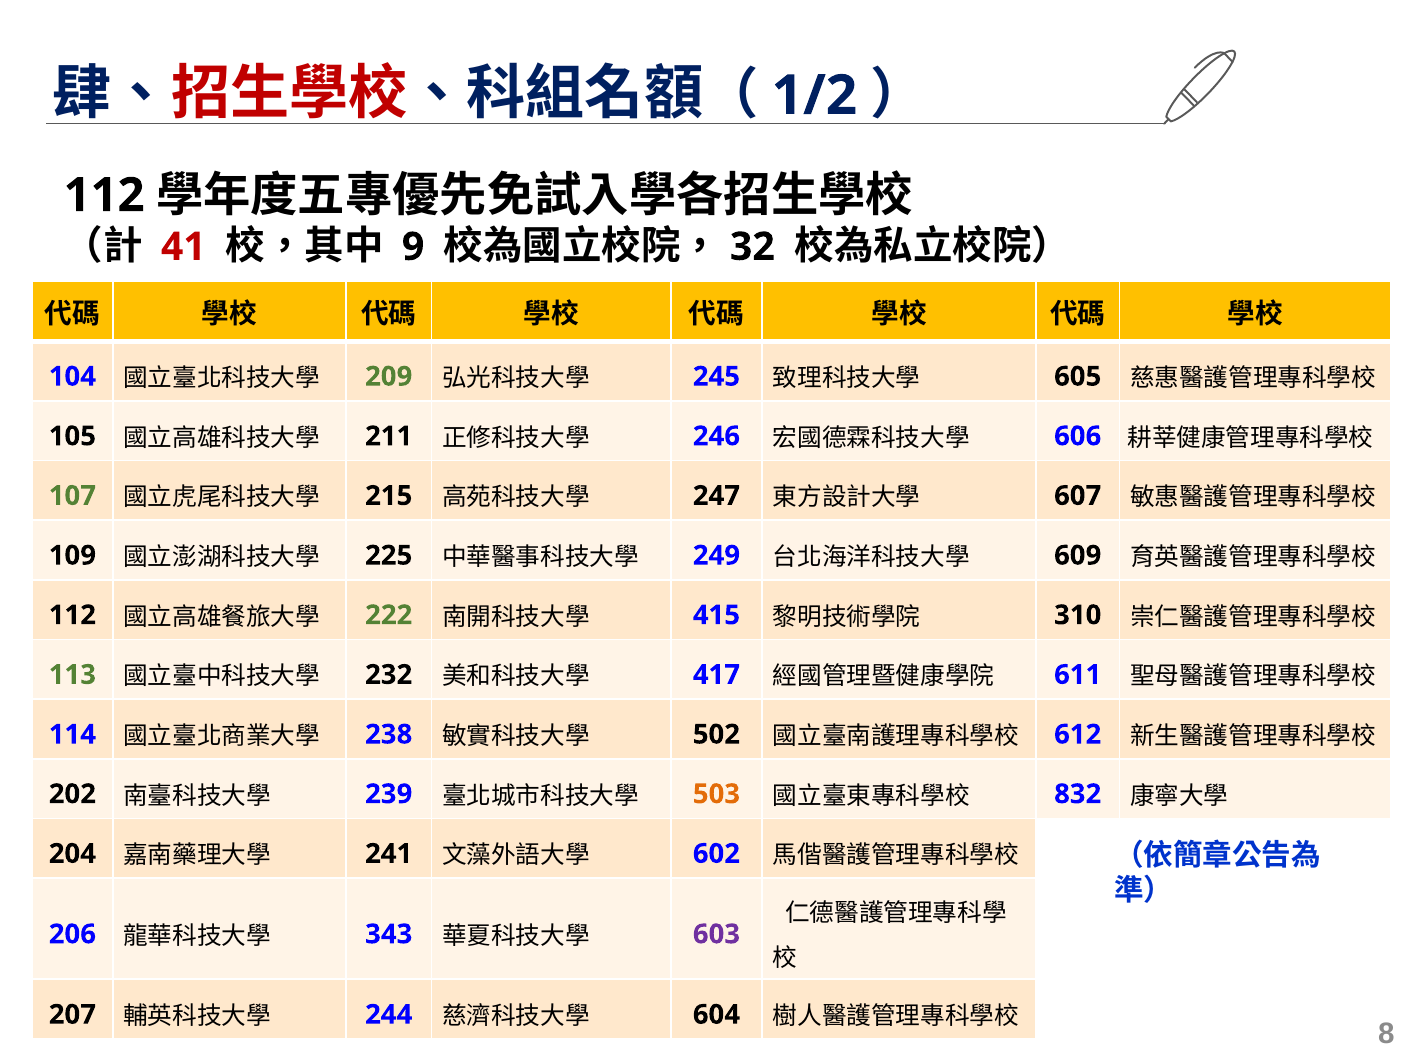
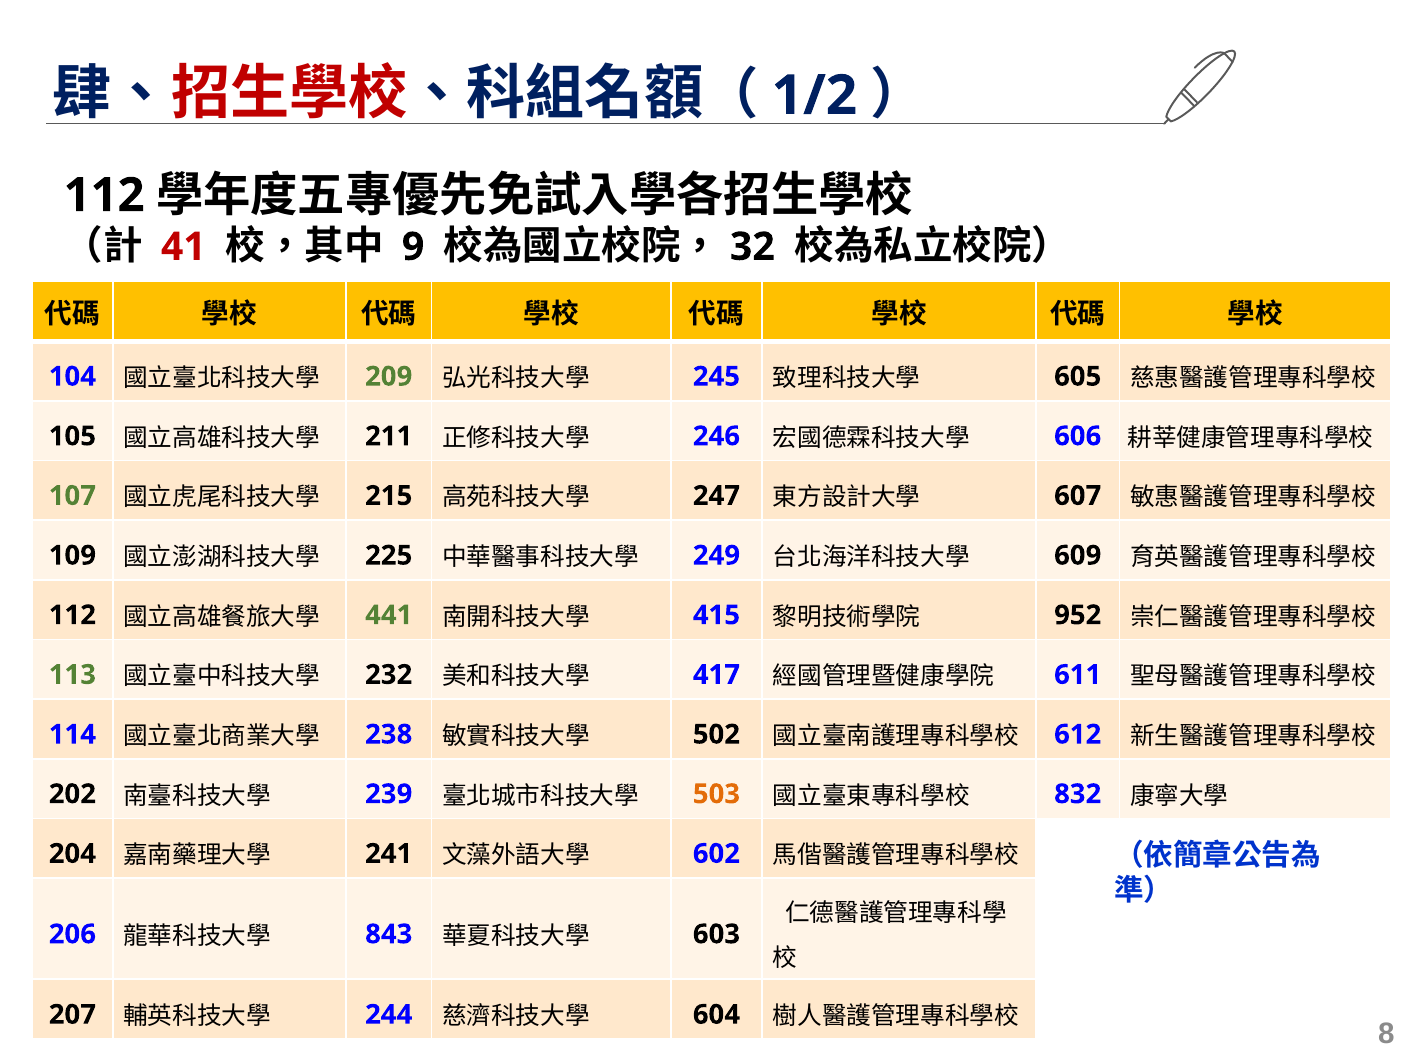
222: 222 -> 441 (389, 615)
310: 310 -> 952 (1078, 615)
343: 343 -> 843 (389, 934)
603 colour: purple -> black (716, 934)
